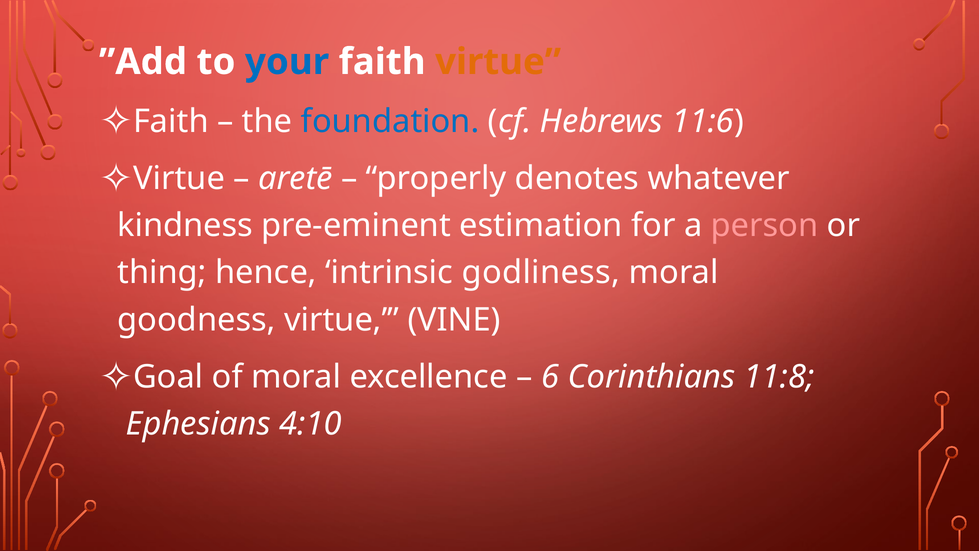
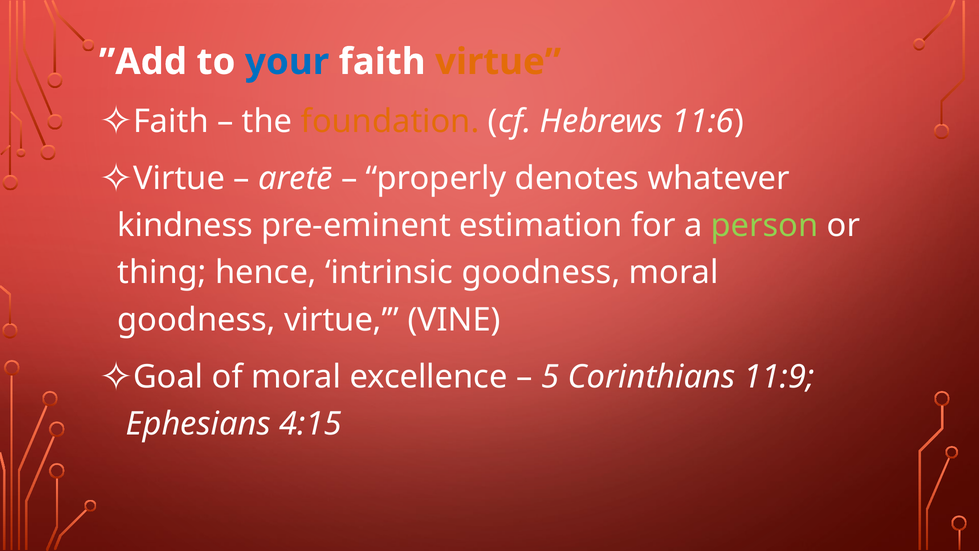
foundation colour: blue -> orange (390, 121)
person colour: pink -> light green (765, 225)
intrinsic godliness: godliness -> goodness (541, 273)
6: 6 -> 5 (550, 377)
11:8: 11:8 -> 11:9 (779, 377)
4:10: 4:10 -> 4:15 (310, 424)
